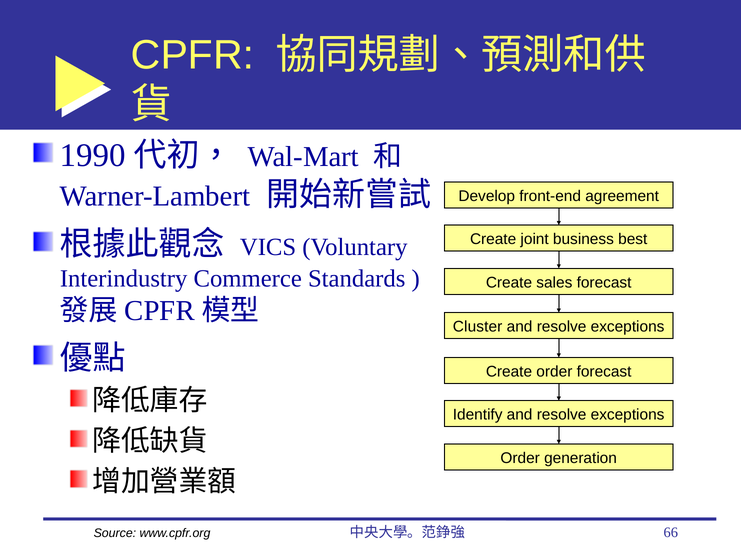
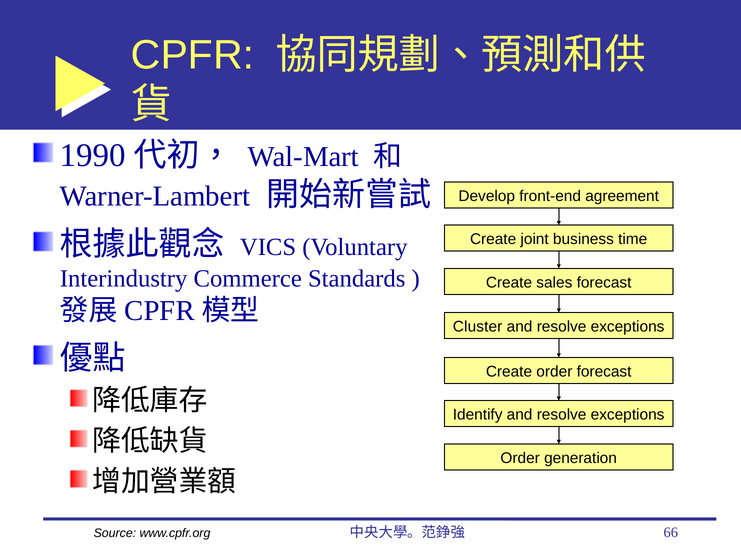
best: best -> time (633, 239)
